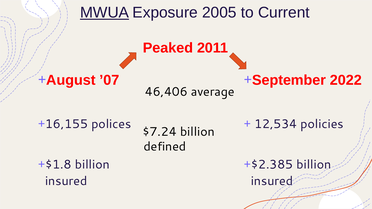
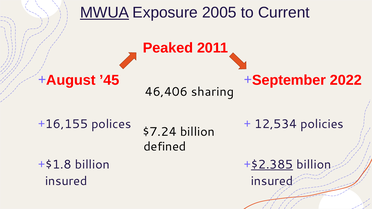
’07: ’07 -> ’45 (109, 80)
average: average -> sharing (213, 92)
$2.385 underline: none -> present (272, 165)
